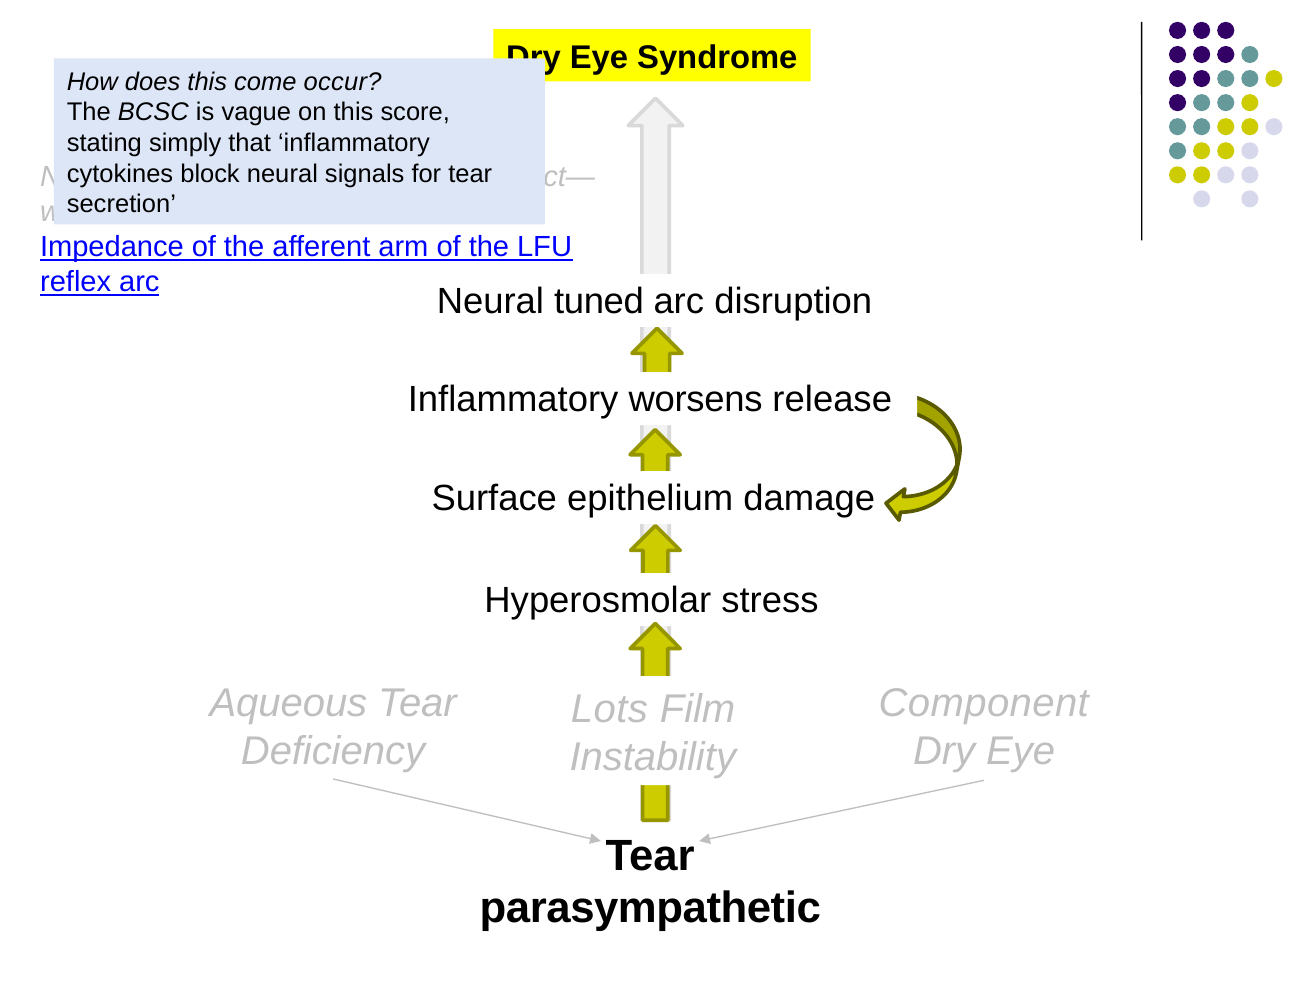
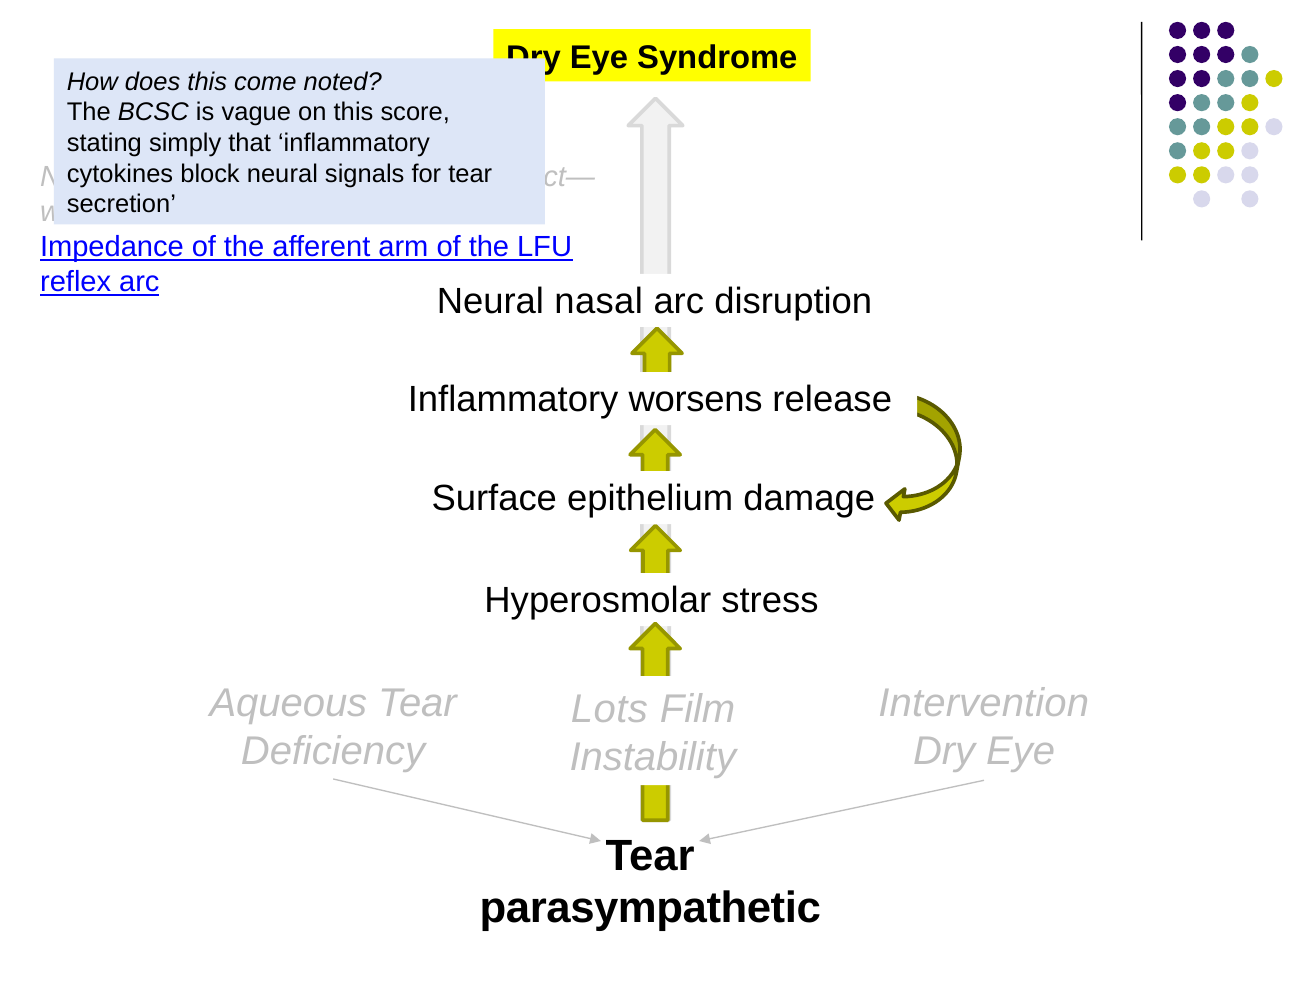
occur: occur -> noted (343, 82)
tuned: tuned -> nasal (599, 301)
Component: Component -> Intervention (984, 703)
